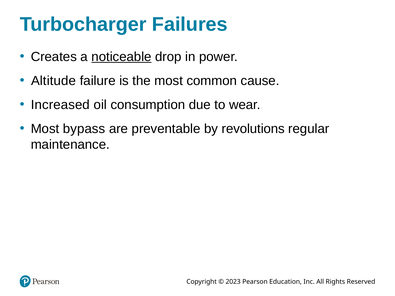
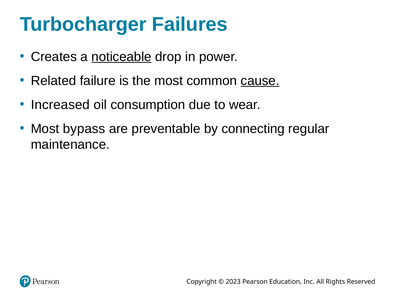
Altitude: Altitude -> Related (53, 81)
cause underline: none -> present (260, 81)
revolutions: revolutions -> connecting (253, 129)
